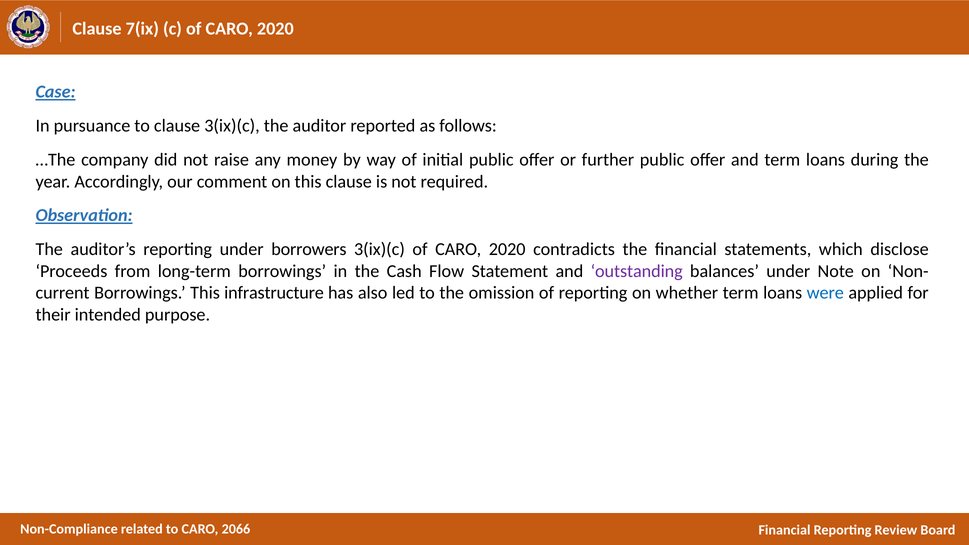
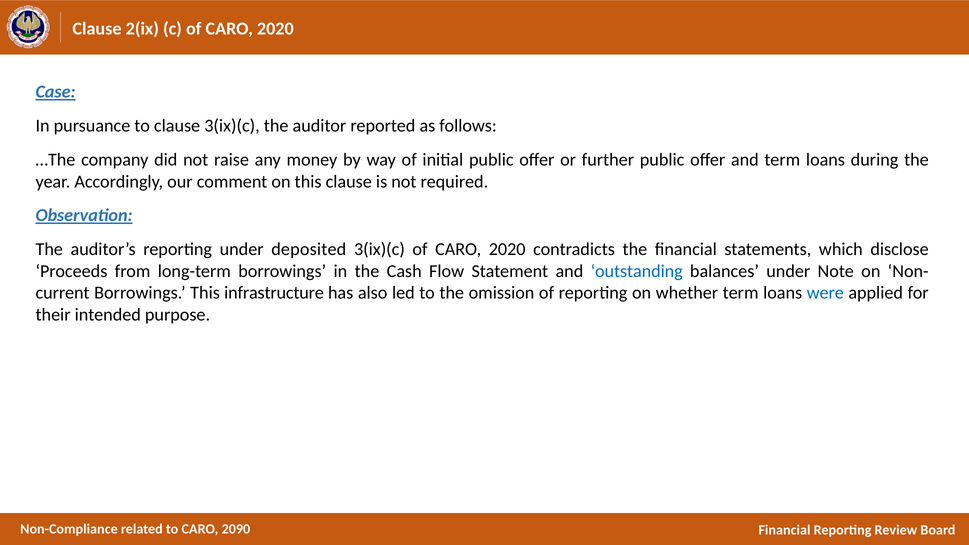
7(ix: 7(ix -> 2(ix (142, 29)
borrowers: borrowers -> deposited (309, 249)
outstanding colour: purple -> blue (637, 271)
2066: 2066 -> 2090 (236, 529)
